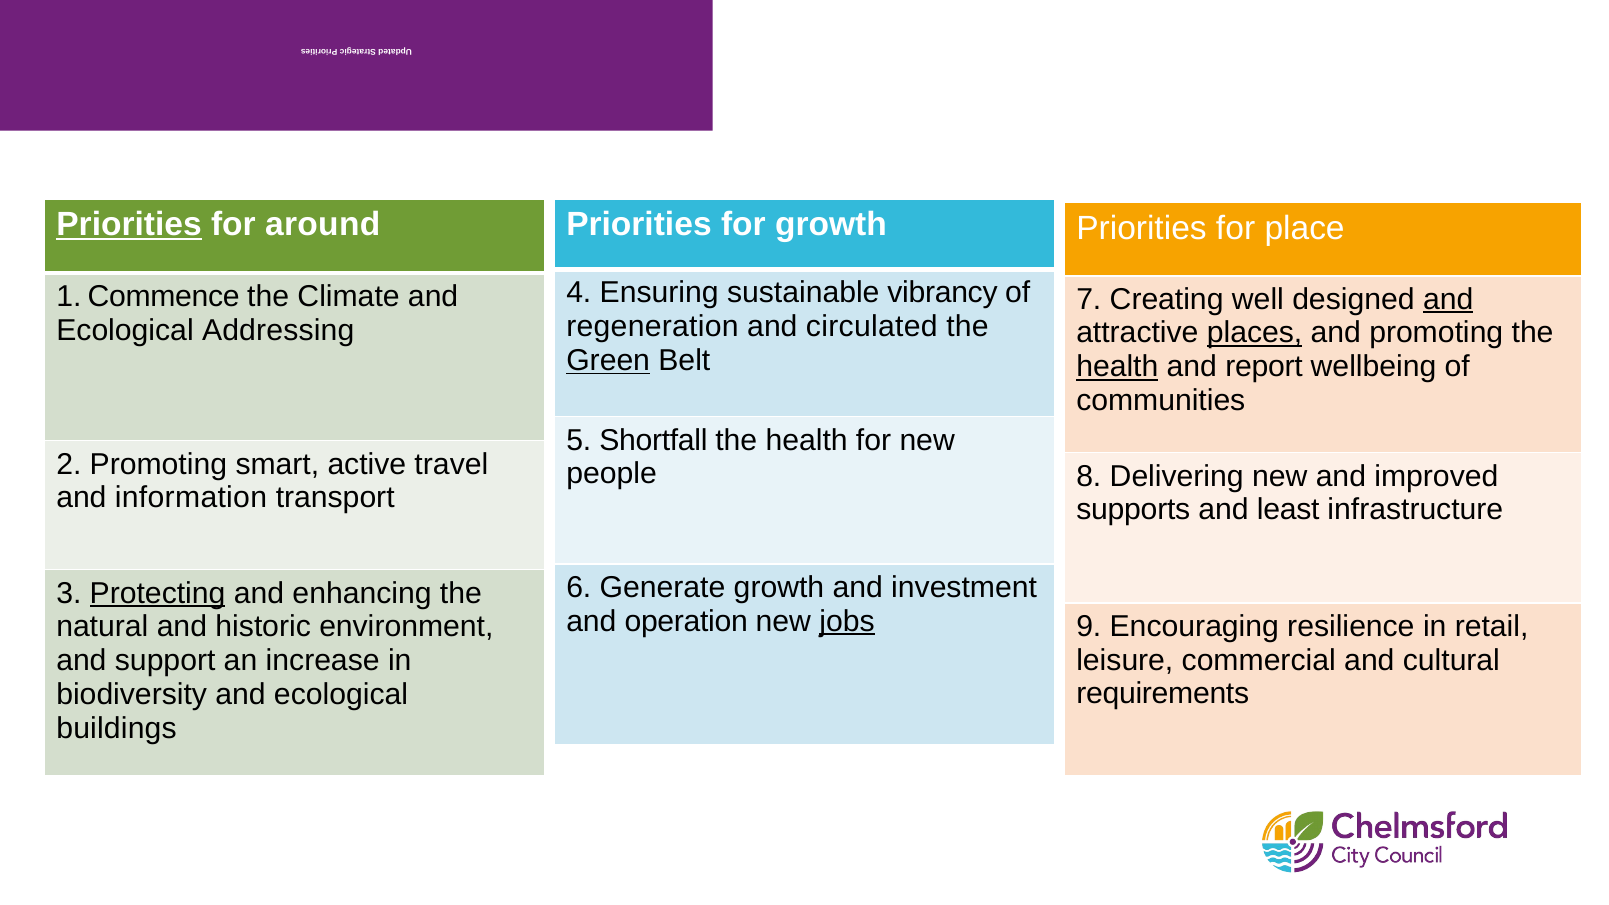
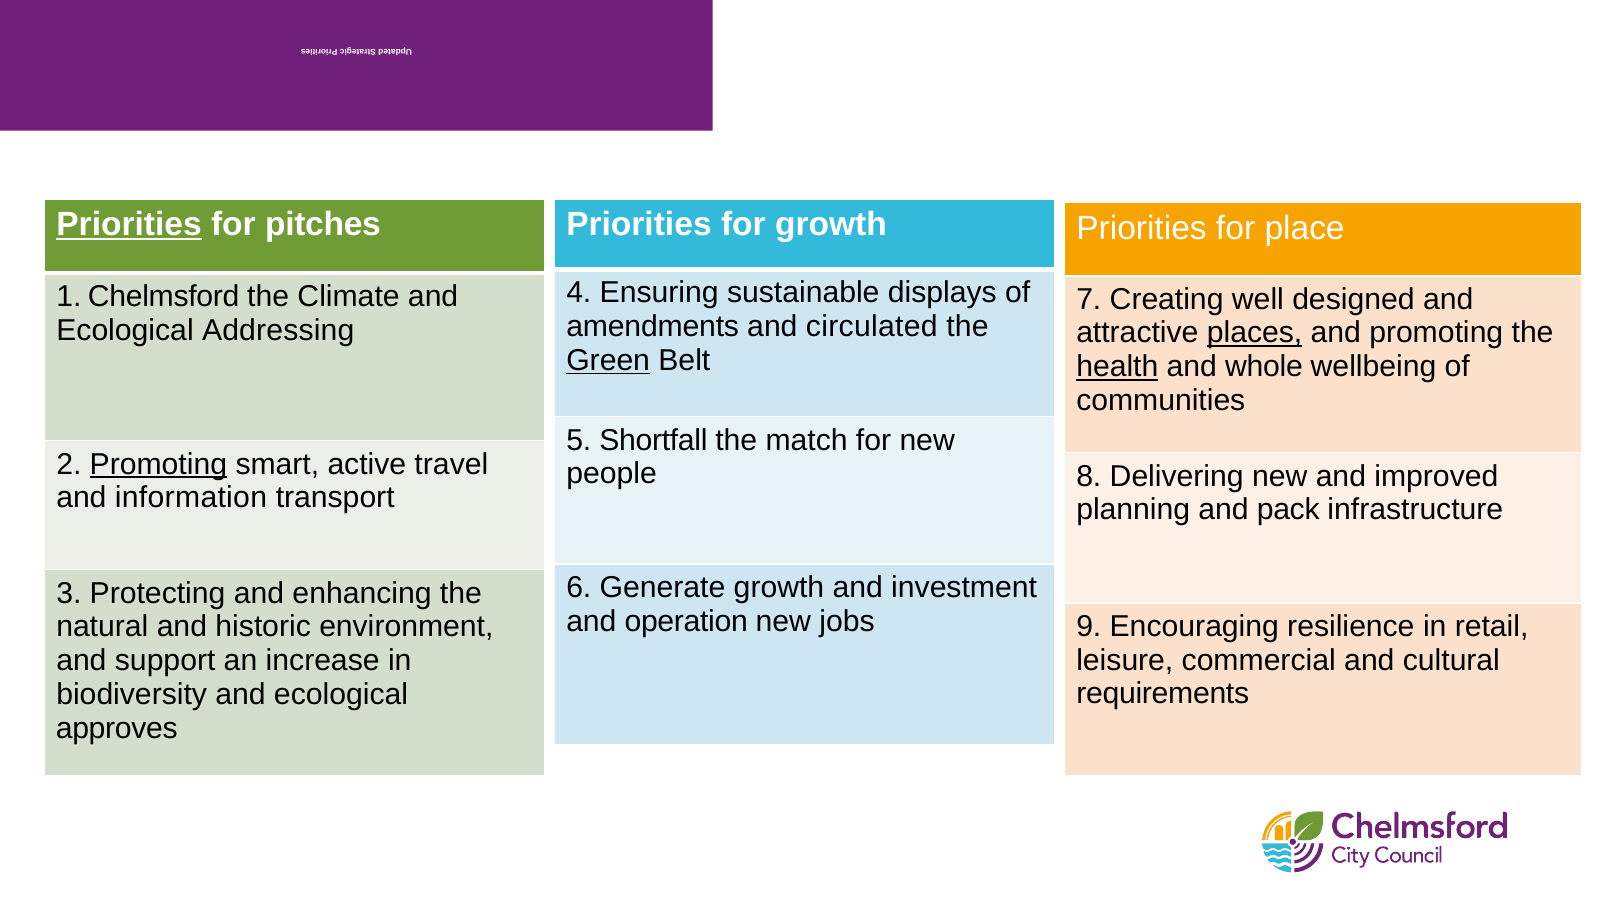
around: around -> pitches (323, 225)
vibrancy: vibrancy -> displays (942, 293)
Commence: Commence -> Chelmsford (164, 296)
and underline: present -> none (1448, 299)
regeneration: regeneration -> amendments (653, 327)
report: report -> whole (1264, 367)
health: health -> match (807, 440)
Promoting underline: none -> present (158, 464)
supports: supports -> planning (1133, 510)
least: least -> pack (1288, 510)
Protecting underline: present -> none (158, 593)
jobs underline: present -> none (847, 621)
buildings: buildings -> approves (117, 728)
